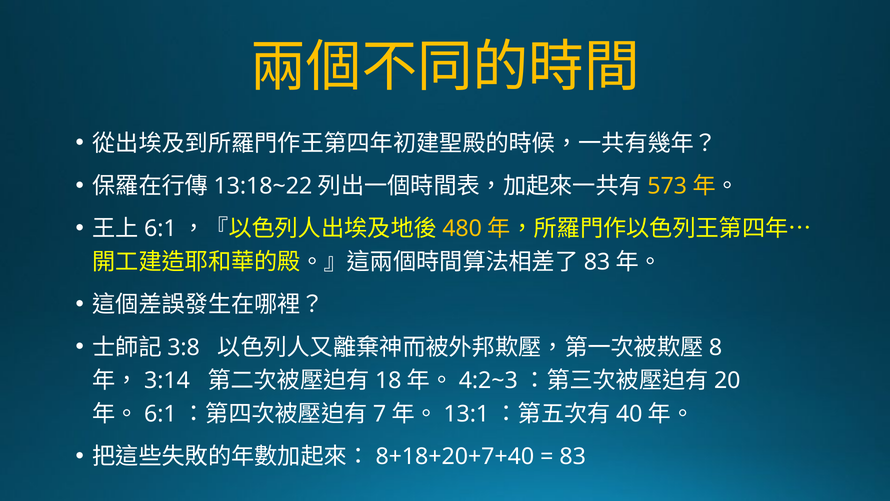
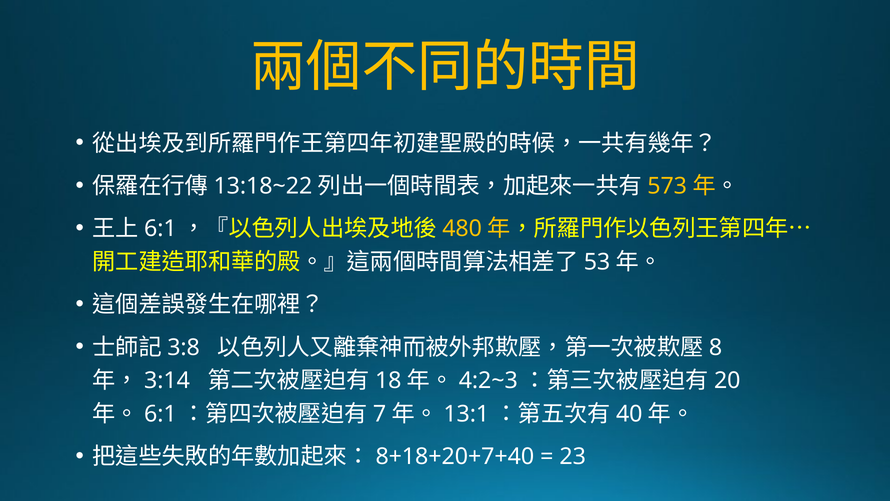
83: 83 -> 53 (597, 262)
83: 83 -> 23 (573, 456)
